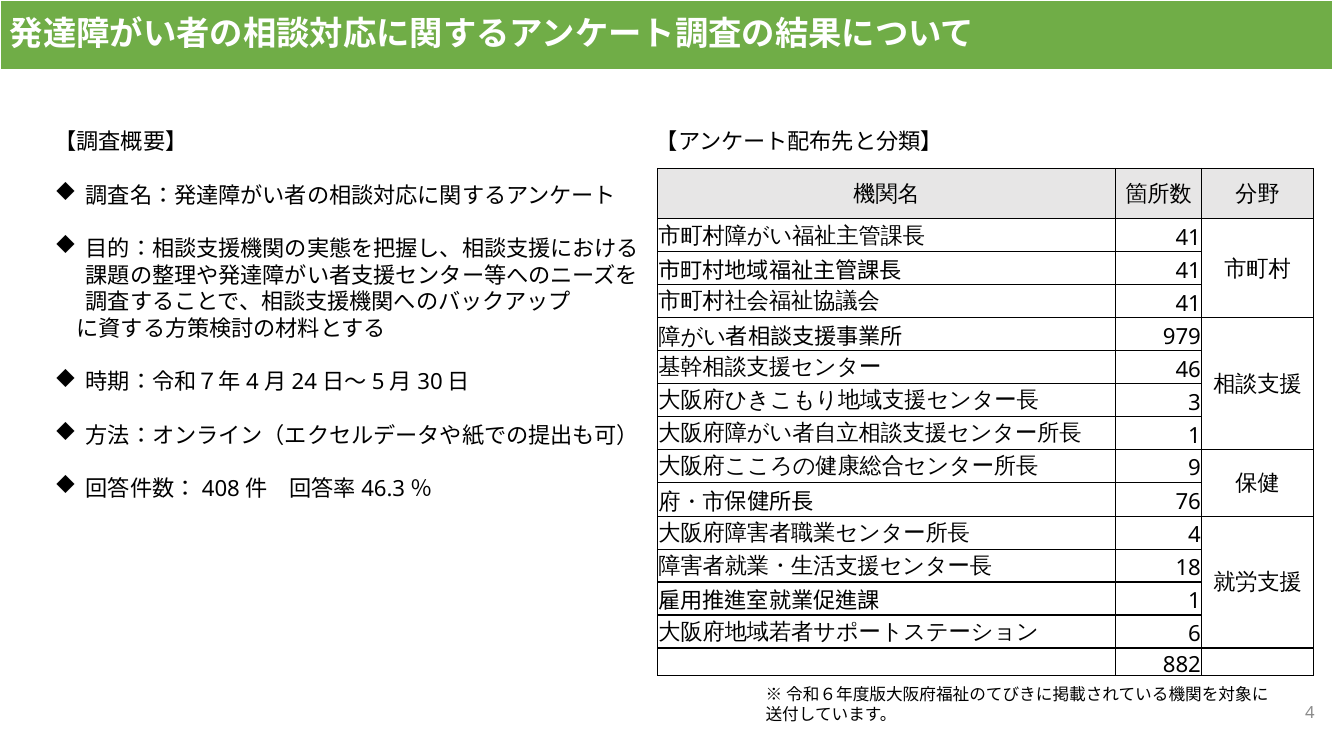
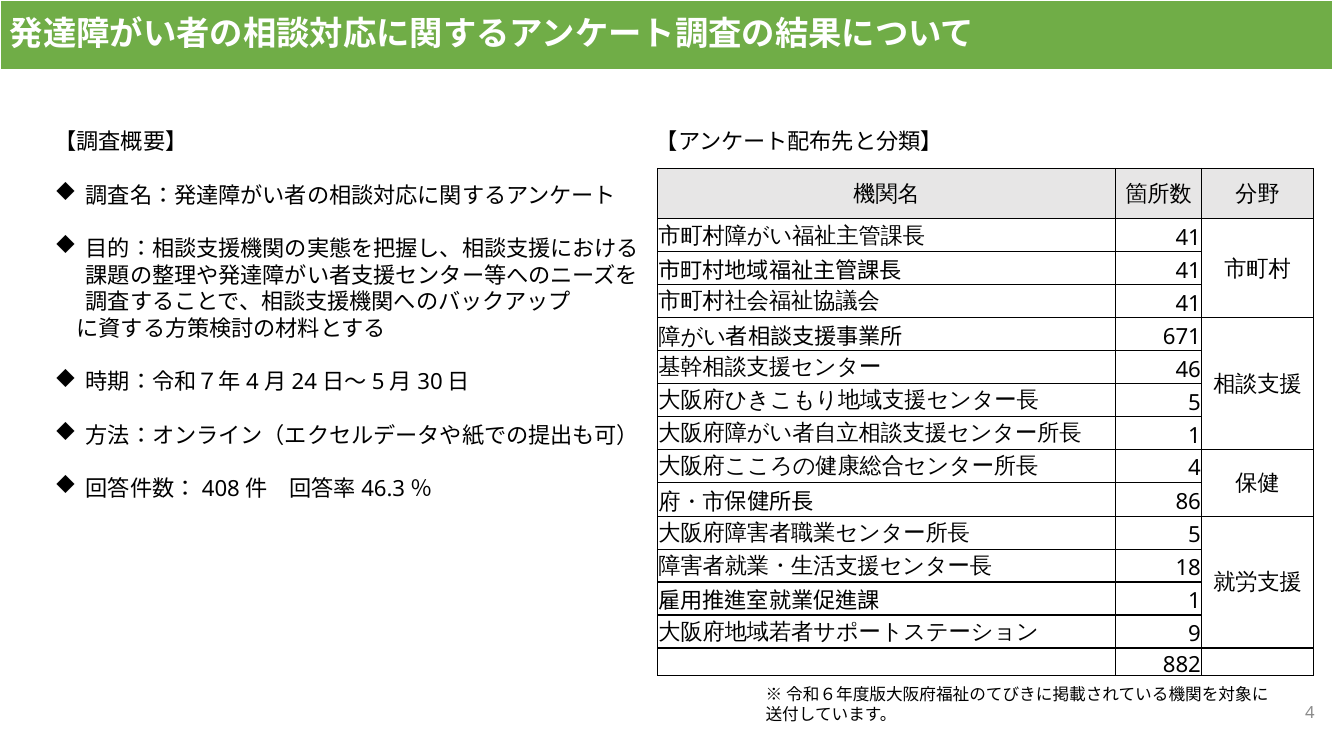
979: 979 -> 671 (1182, 337)
3: 3 -> 5 (1195, 403)
9: 9 -> 4 (1195, 469)
76: 76 -> 86 (1188, 502)
4: 4 -> 5 (1195, 535)
6: 6 -> 9 (1195, 634)
